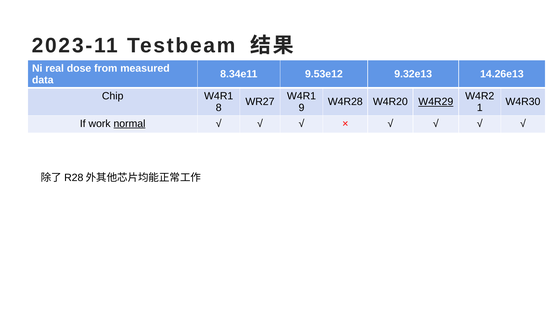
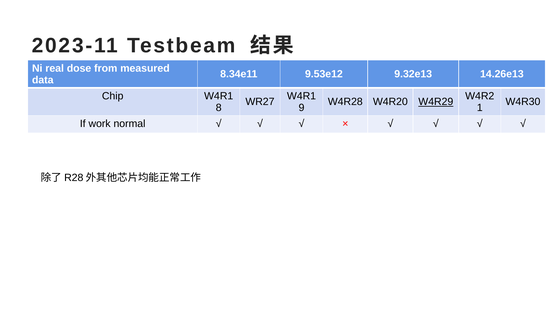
normal underline: present -> none (129, 124)
